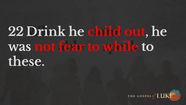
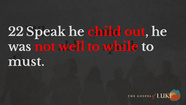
Drink: Drink -> Speak (46, 32)
fear: fear -> well (71, 47)
these: these -> must (26, 61)
